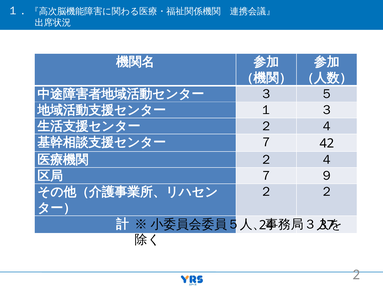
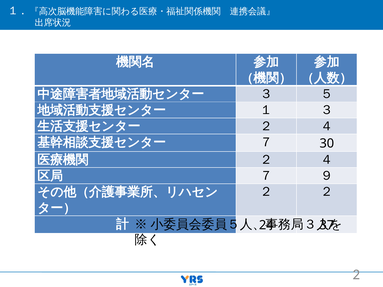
42: 42 -> 30 (327, 144)
